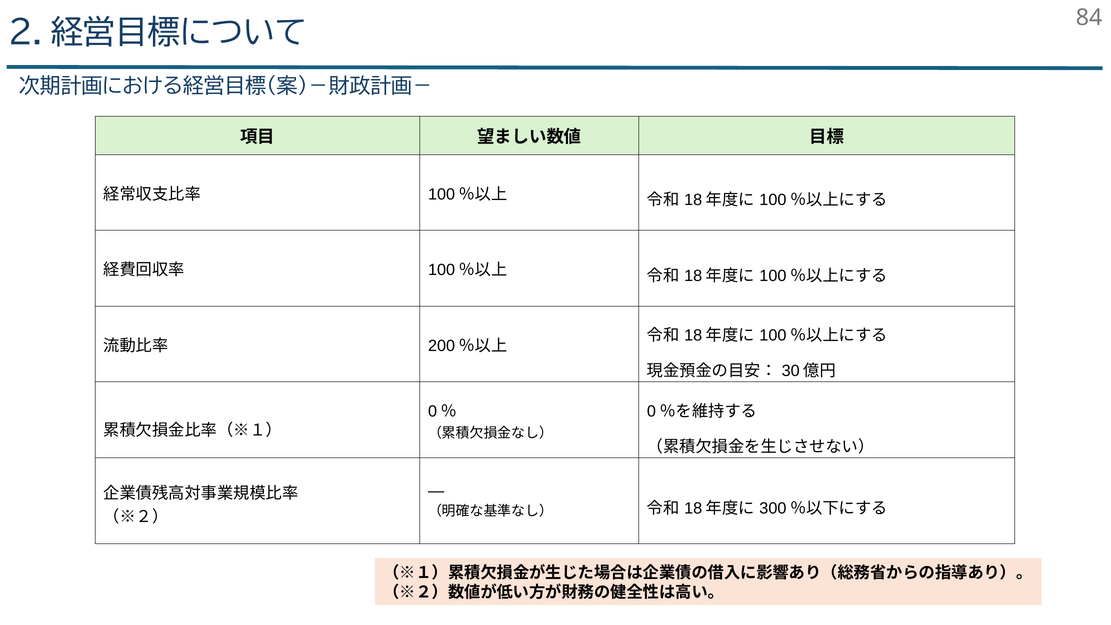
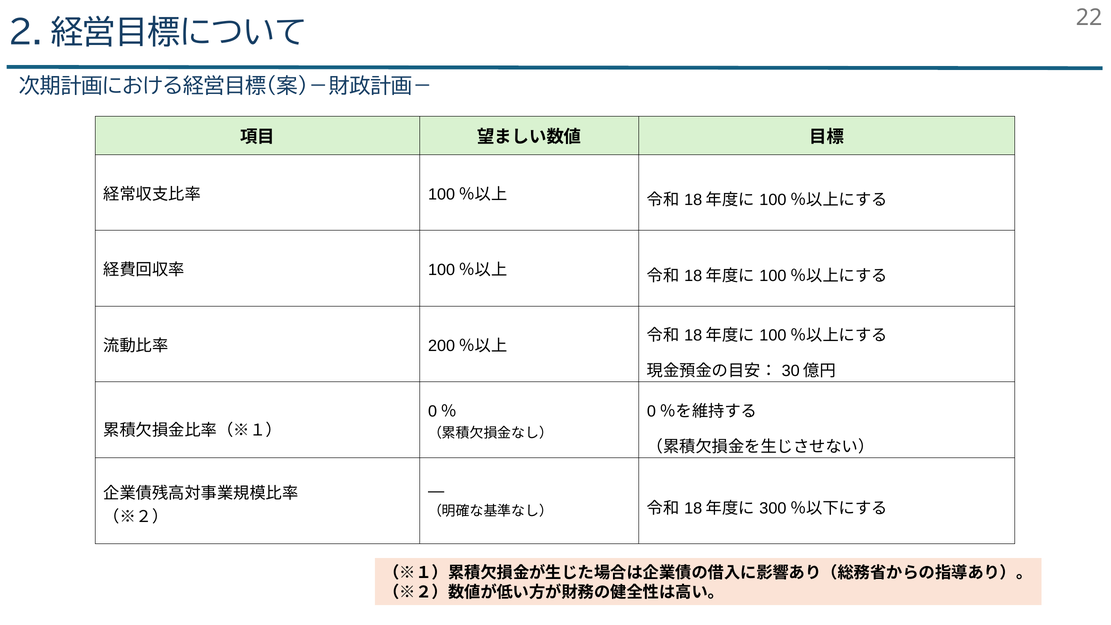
84: 84 -> 22 (1089, 17)
